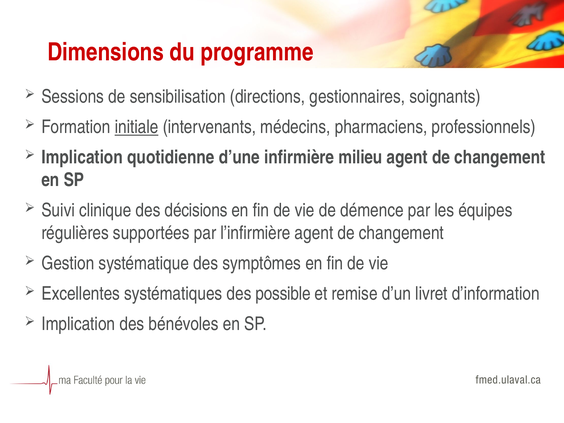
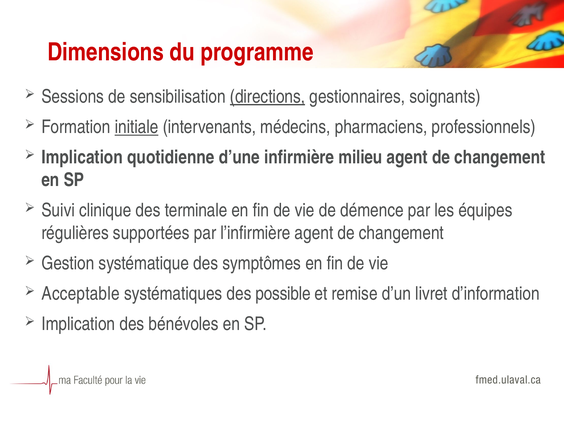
directions underline: none -> present (268, 97)
décisions: décisions -> terminale (196, 210)
Excellentes: Excellentes -> Acceptable (81, 294)
